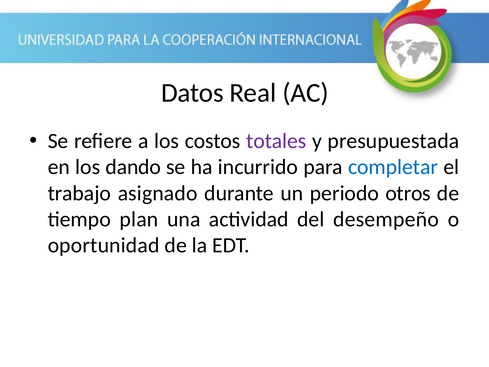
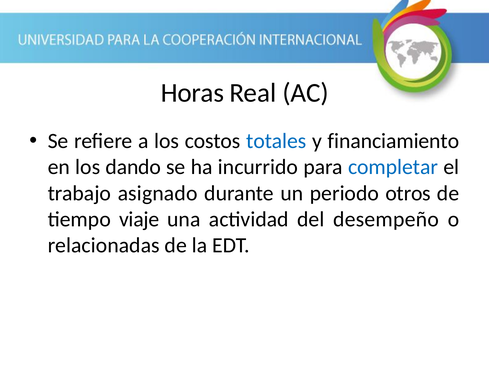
Datos: Datos -> Horas (192, 93)
totales colour: purple -> blue (276, 141)
presupuestada: presupuestada -> financiamiento (393, 141)
plan: plan -> viaje (139, 219)
oportunidad: oportunidad -> relacionadas (104, 245)
